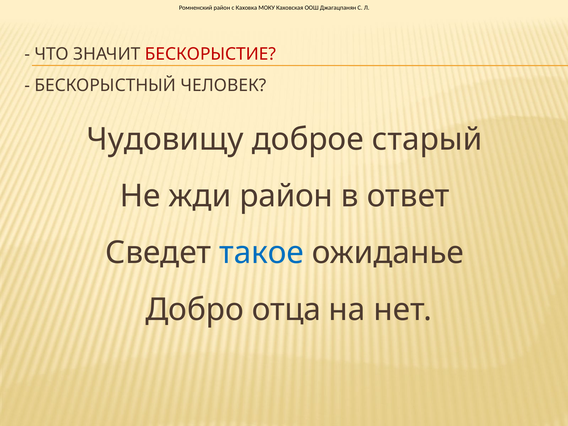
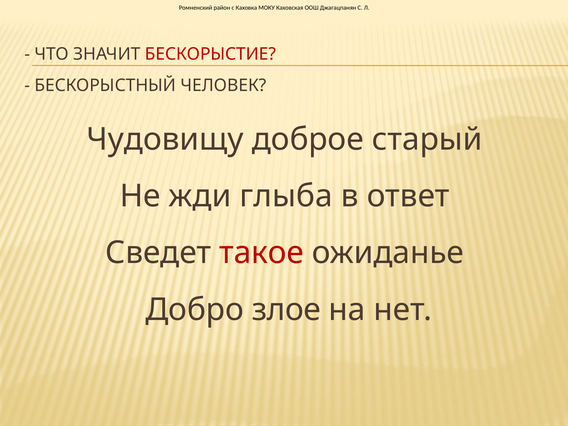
жди район: район -> глыба (286, 196)
такое colour: blue -> red (262, 253)
отца: отца -> злое (286, 310)
